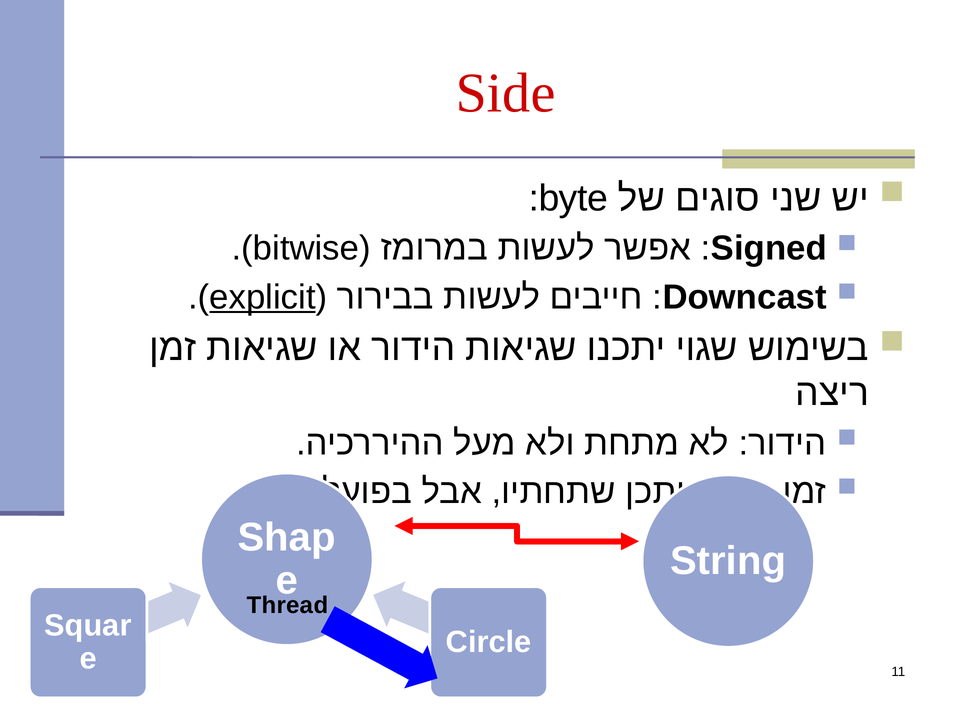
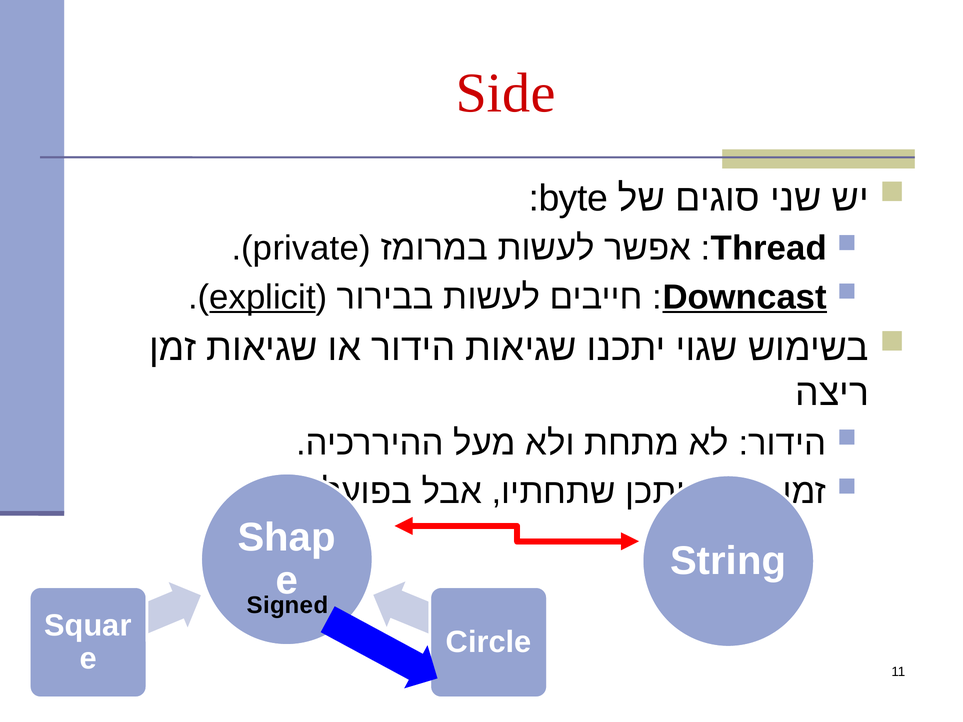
bitwise: bitwise -> private (306, 249)
Signed: Signed -> Thread (769, 249)
Downcast underline: none -> present (745, 297)
Thread: Thread -> Signed (288, 605)
